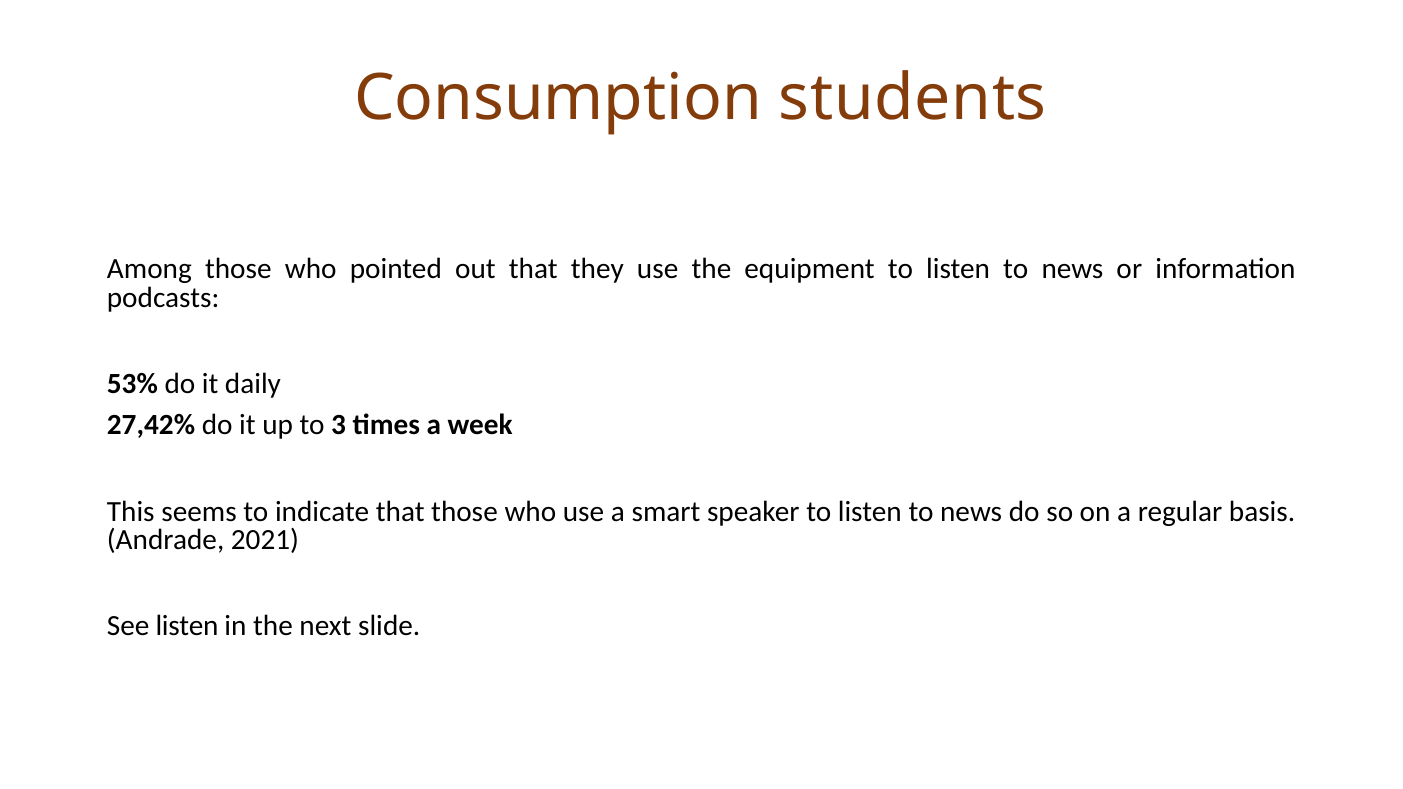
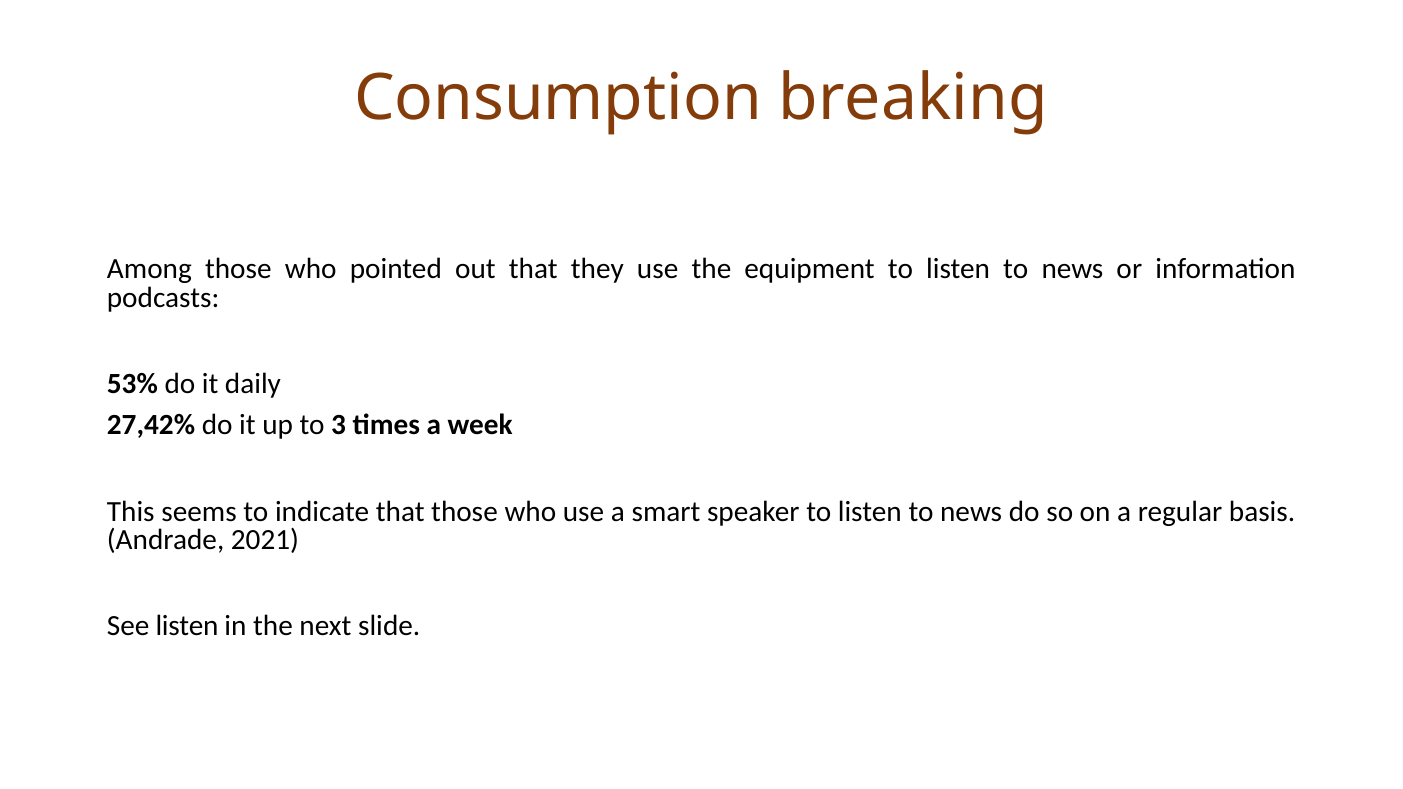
students: students -> breaking (913, 98)
